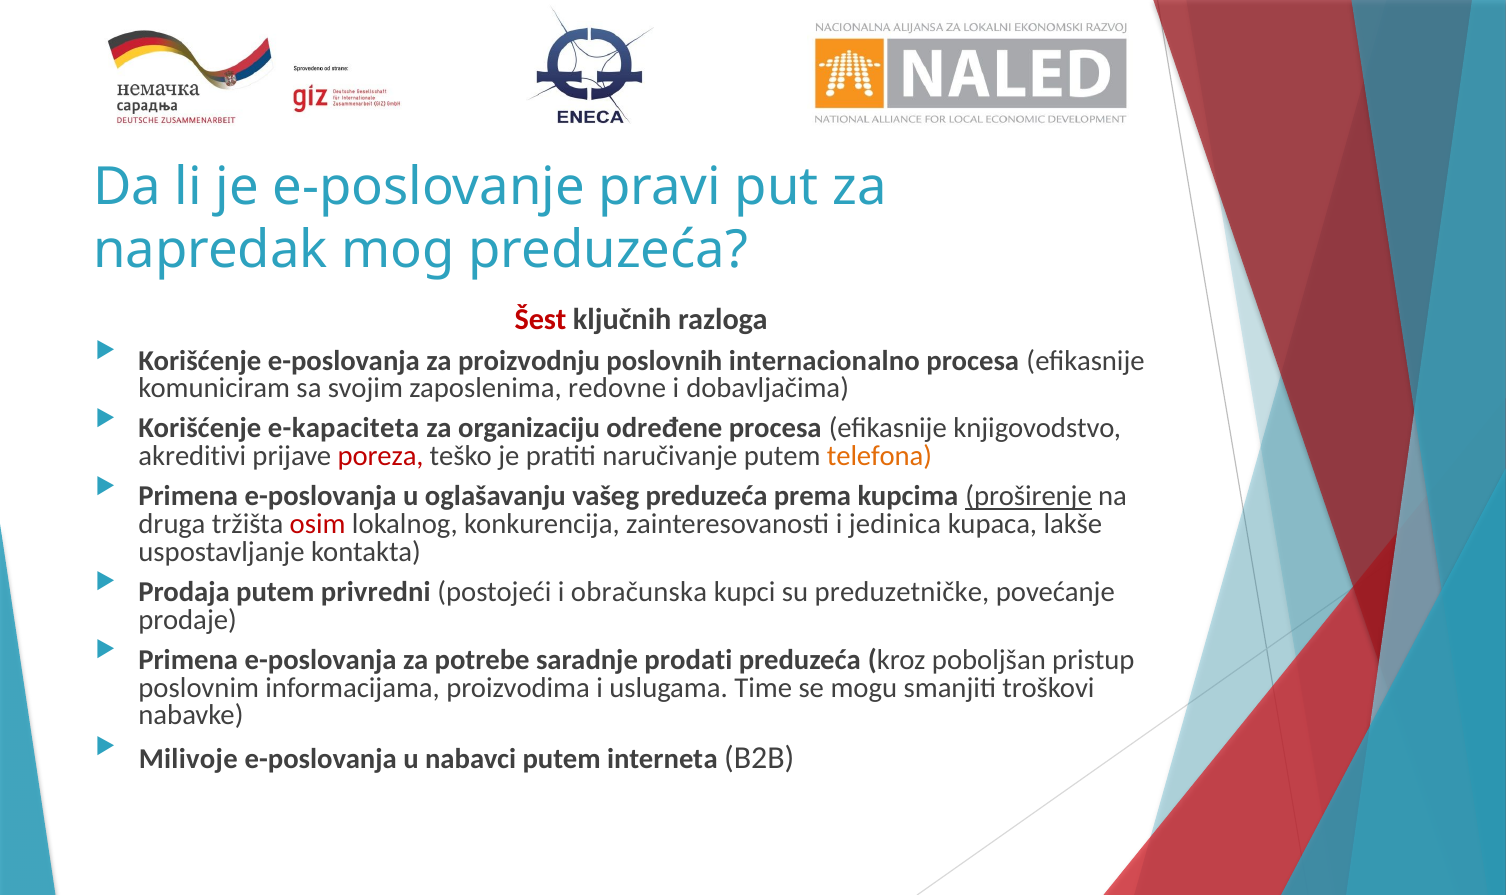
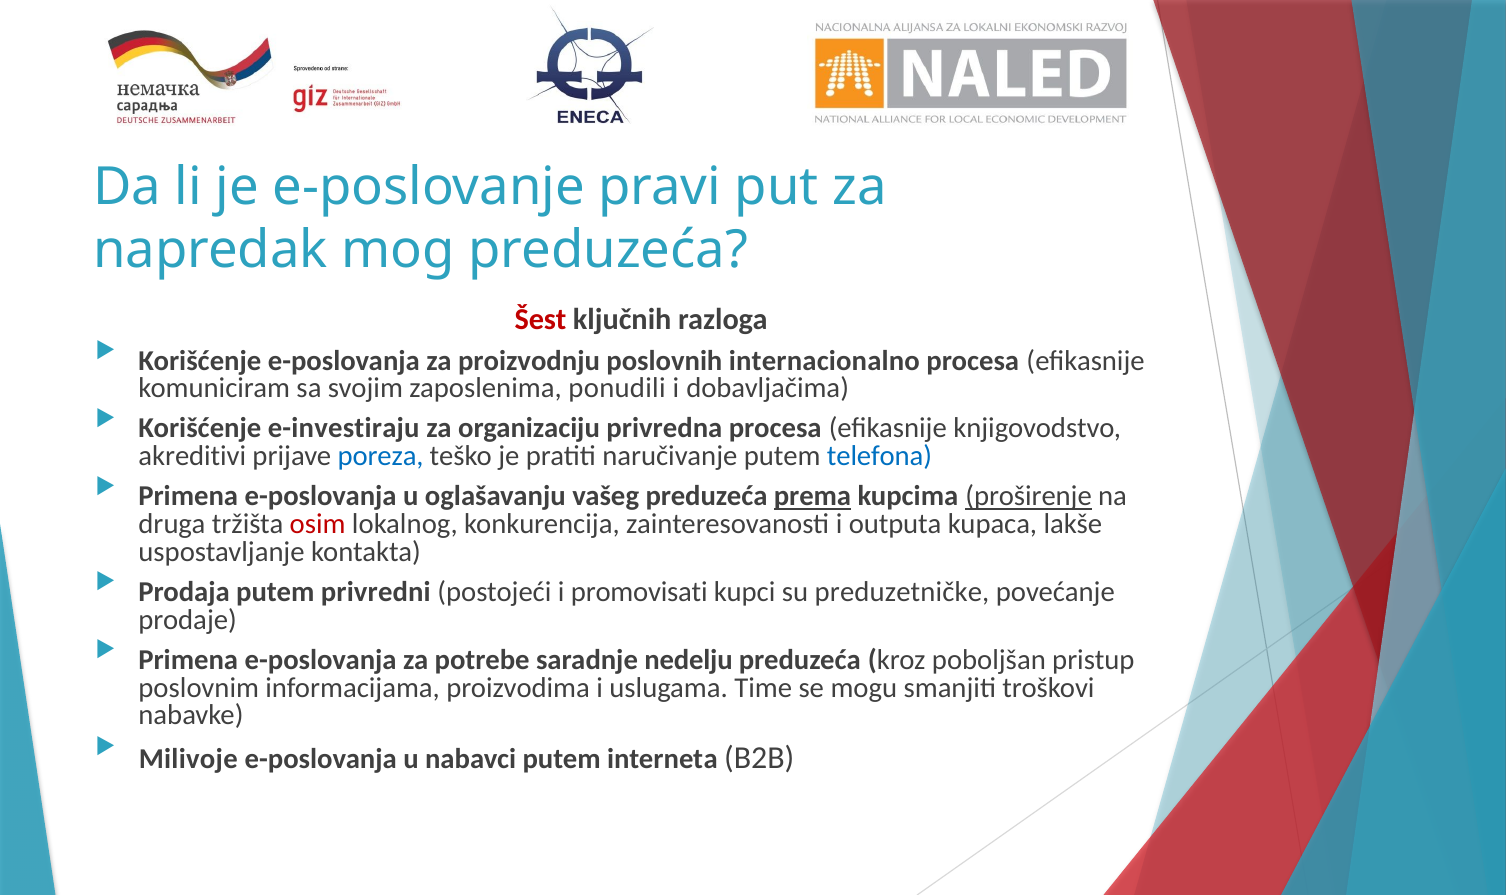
redovne: redovne -> ponudili (617, 388)
e-kapaciteta: e-kapaciteta -> e-investiraju (344, 429)
određene: određene -> privredna (664, 429)
poreza colour: red -> blue (381, 456)
telefona colour: orange -> blue (879, 456)
prema underline: none -> present (813, 496)
jedinica: jedinica -> outputa (895, 524)
obračunska: obračunska -> promovisati (639, 592)
prodati: prodati -> nedelju (689, 660)
